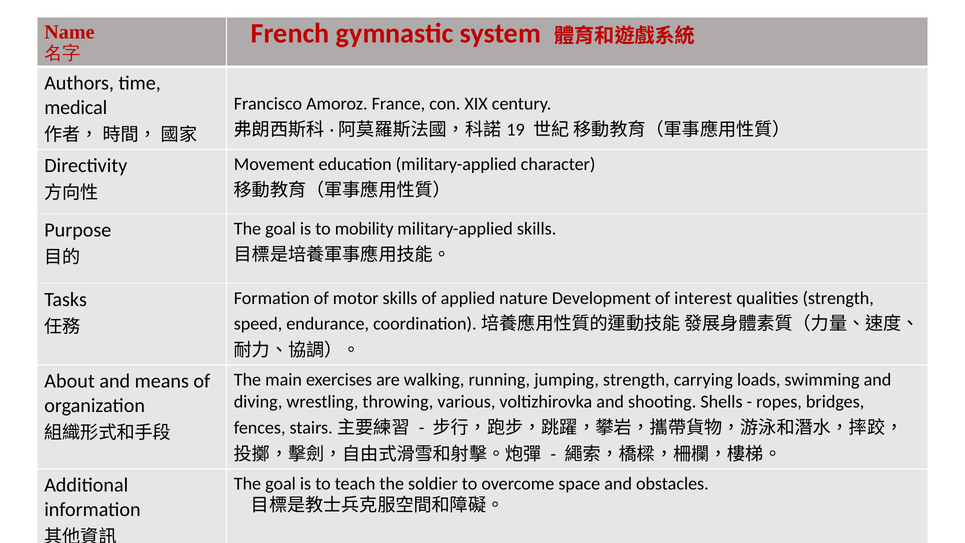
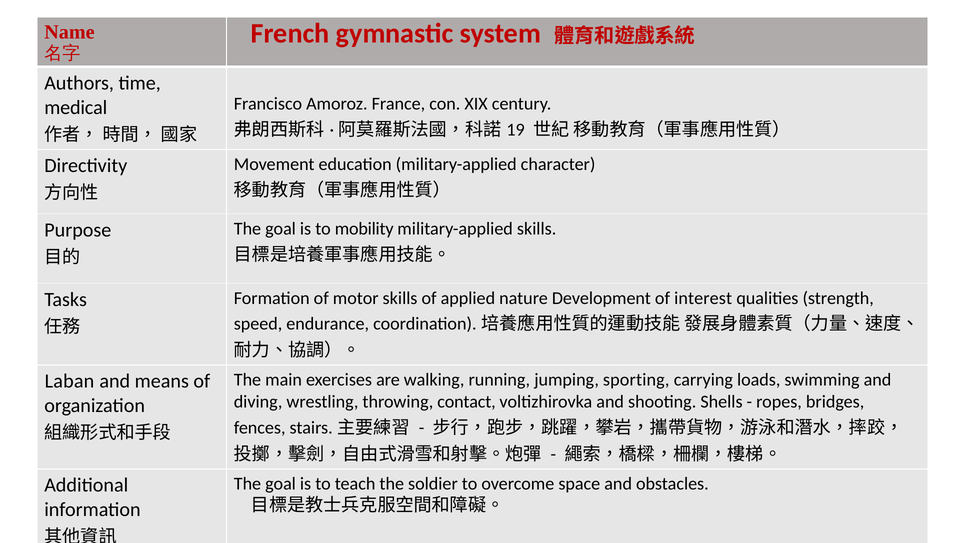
jumping strength: strength -> sporting (636, 380)
About: About -> Laban (69, 381)
various: various -> contact (467, 402)
